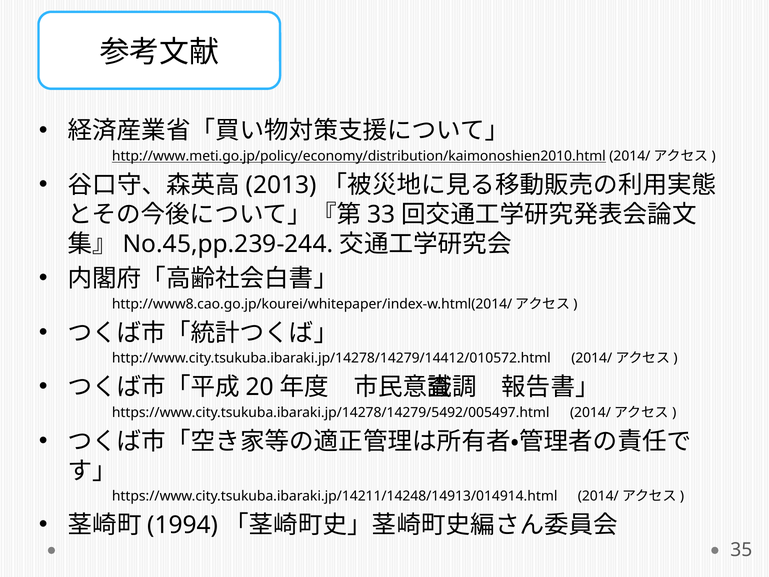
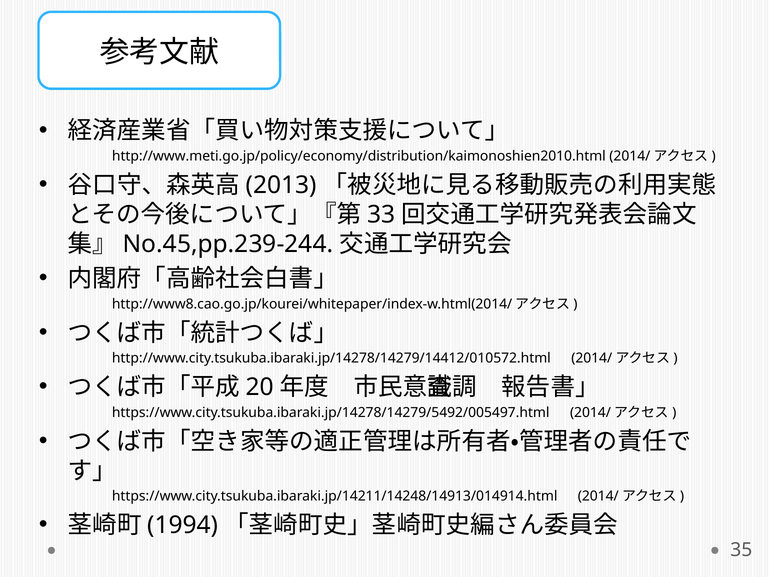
http://www.meti.go.jp/policy/economy/distribution/kaimonoshien2010.html underline: present -> none (359, 156)
